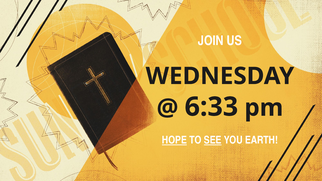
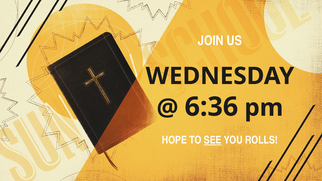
6:33: 6:33 -> 6:36 (211, 107)
HOPE underline: present -> none (174, 140)
EARTH: EARTH -> ROLLS (261, 140)
